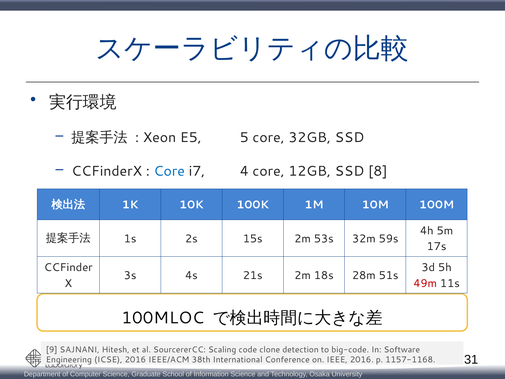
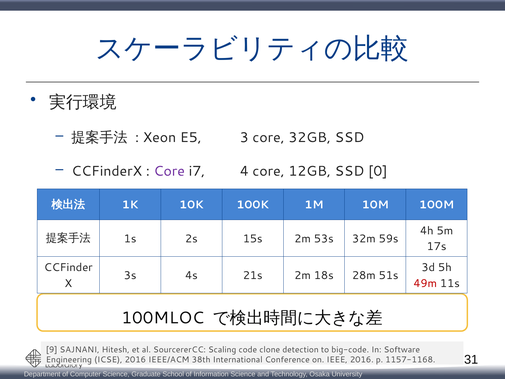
5: 5 -> 3 (244, 137)
Core colour: blue -> purple (169, 171)
8: 8 -> 0 (378, 171)
